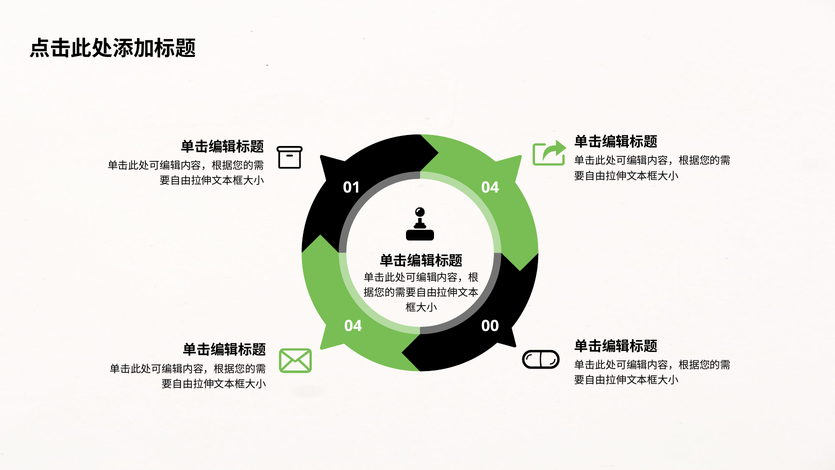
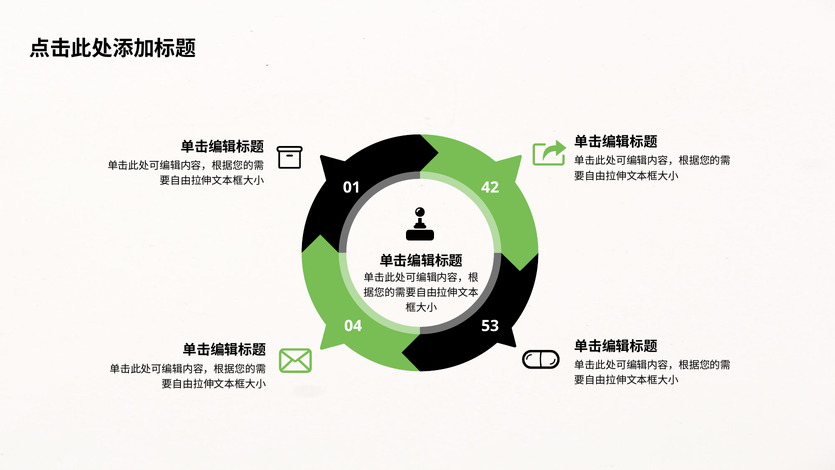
01 04: 04 -> 42 (490, 187)
00: 00 -> 53 (490, 326)
